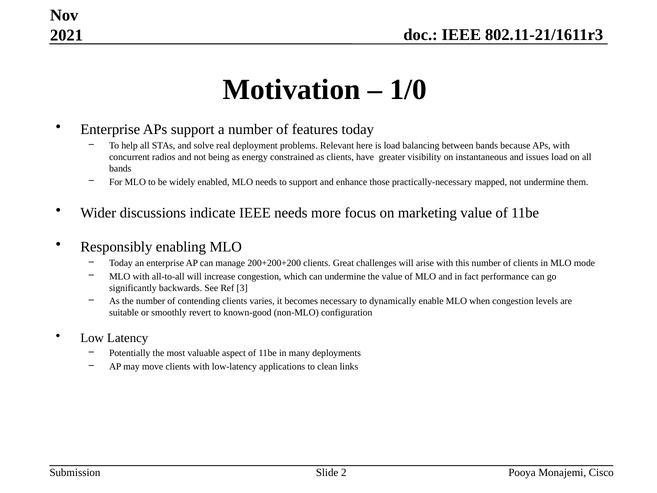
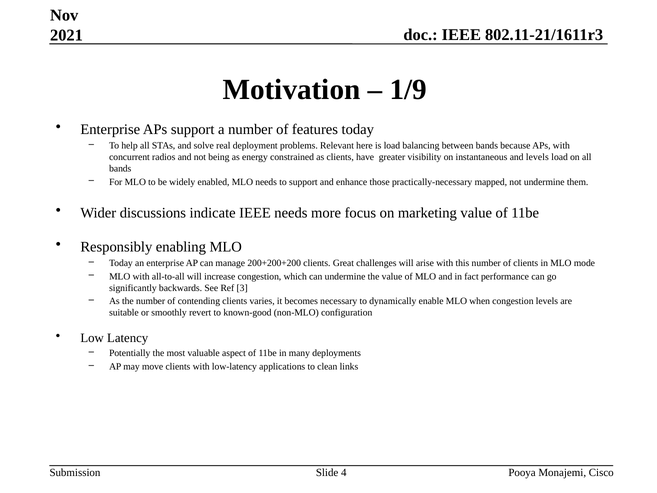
1/0: 1/0 -> 1/9 (408, 90)
and issues: issues -> levels (537, 157)
2: 2 -> 4 (344, 473)
